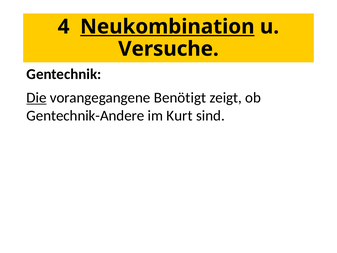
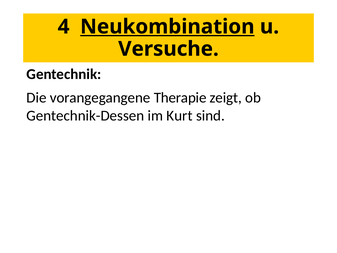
Die underline: present -> none (37, 98)
Benötigt: Benötigt -> Therapie (180, 98)
Gentechnik-Andere: Gentechnik-Andere -> Gentechnik-Dessen (85, 116)
